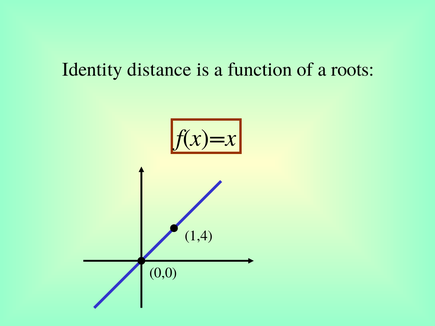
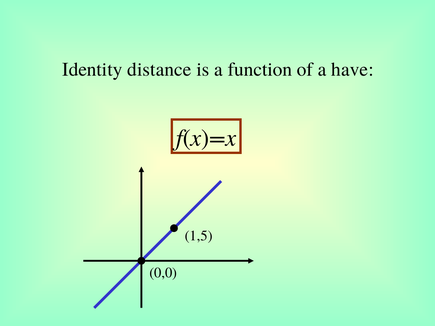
roots: roots -> have (353, 69)
1,4: 1,4 -> 1,5 (199, 236)
